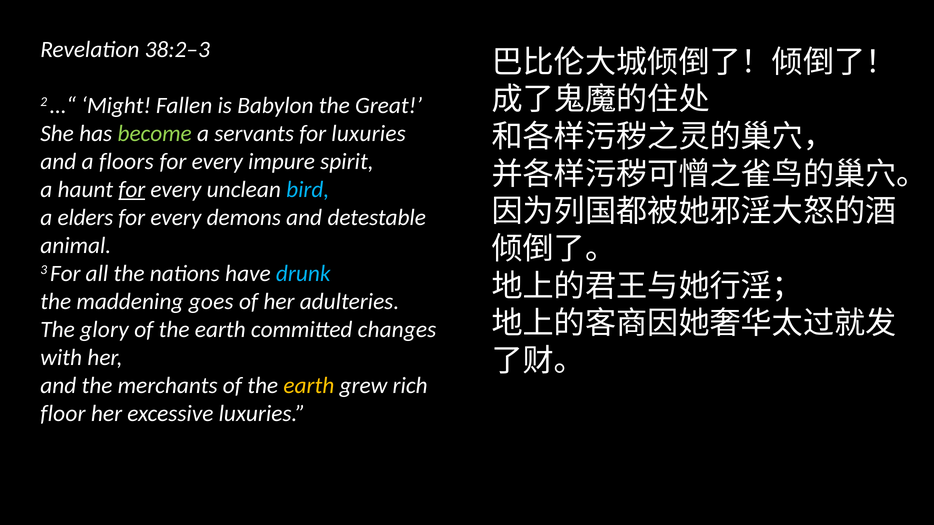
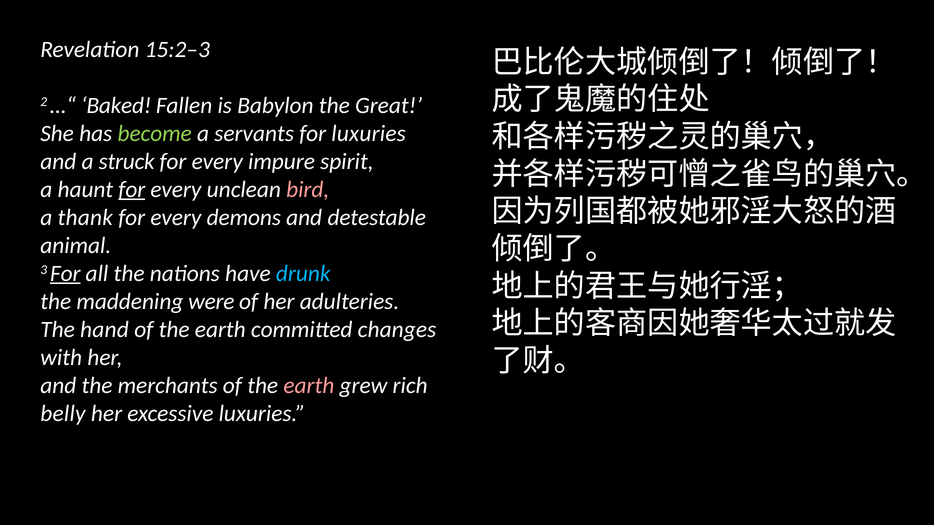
38:2–3: 38:2–3 -> 15:2–3 (177, 49)
Might: Might -> Baked (116, 105)
floors: floors -> struck (127, 161)
bird colour: light blue -> pink (308, 190)
elders: elders -> thank (85, 218)
For underline: none -> present (65, 274)
goes: goes -> were (211, 302)
glory: glory -> hand (104, 330)
earth colour: yellow -> pink (309, 386)
floor: floor -> belly (63, 414)
